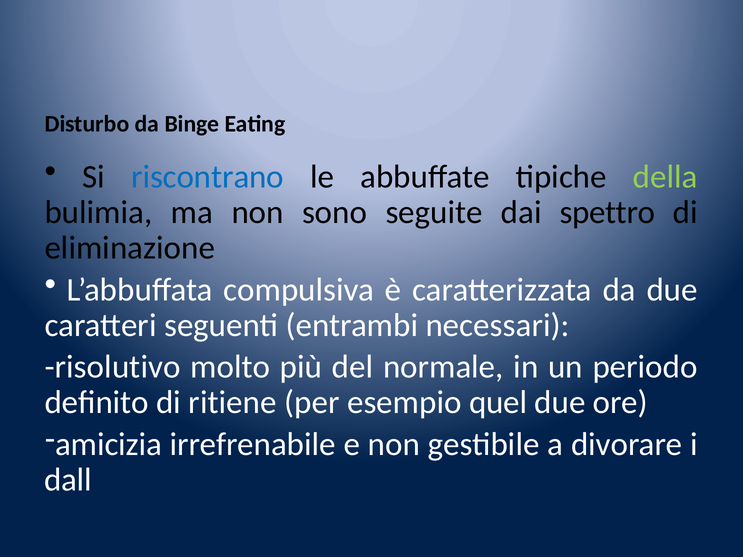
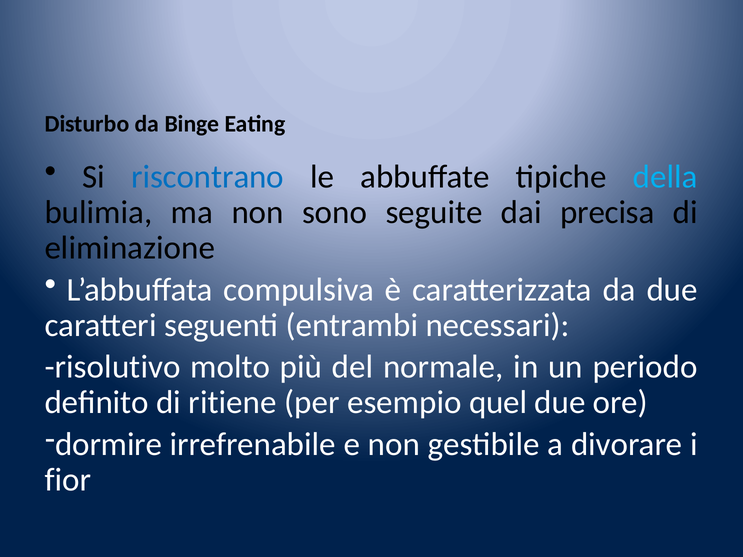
della colour: light green -> light blue (665, 177)
spettro: spettro -> precisa (607, 212)
amicizia: amicizia -> dormire (109, 444)
dall: dall -> fior (68, 480)
